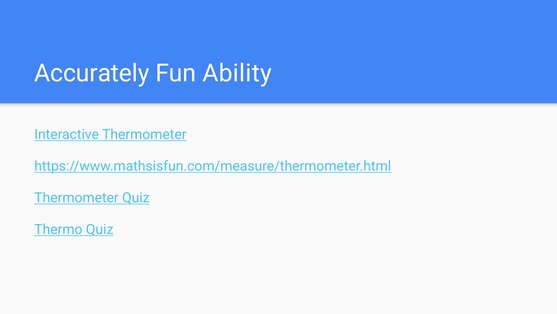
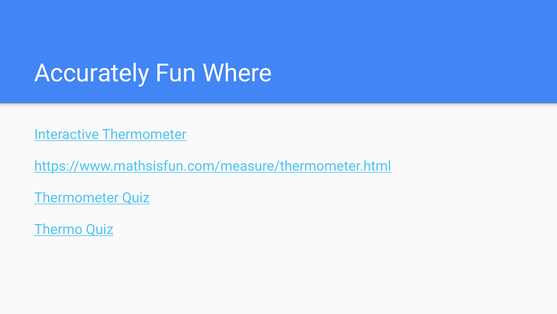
Ability: Ability -> Where (237, 73)
